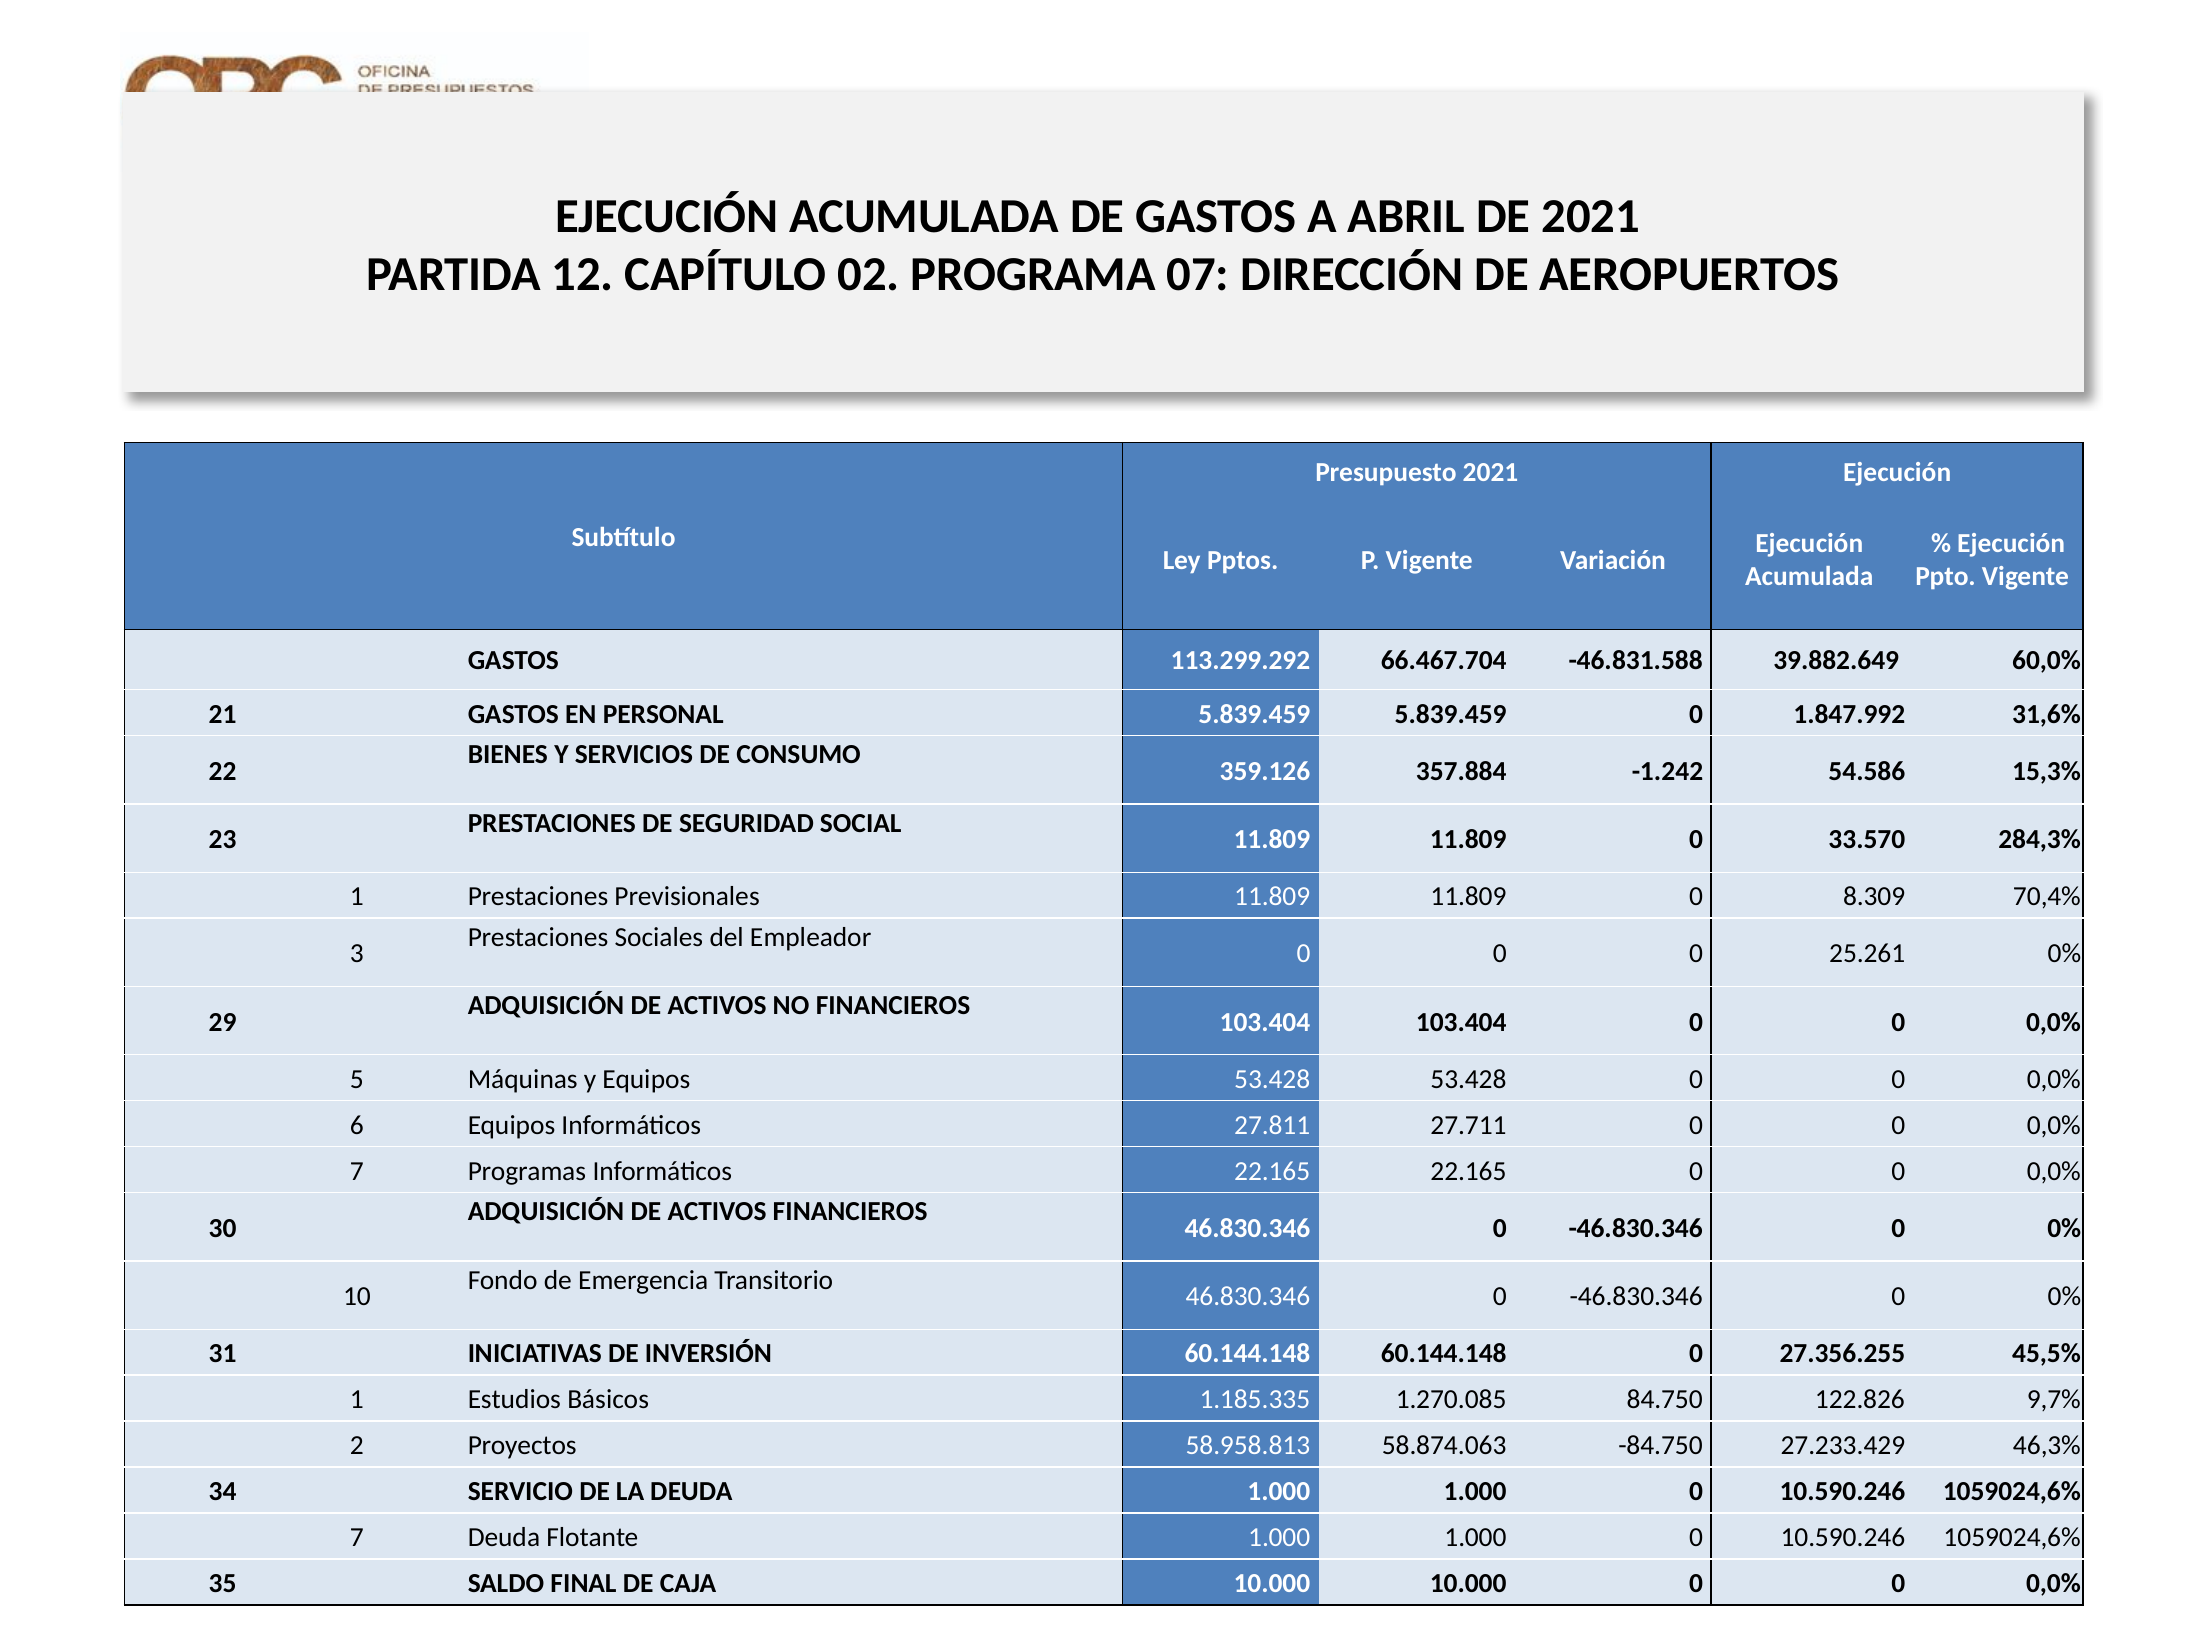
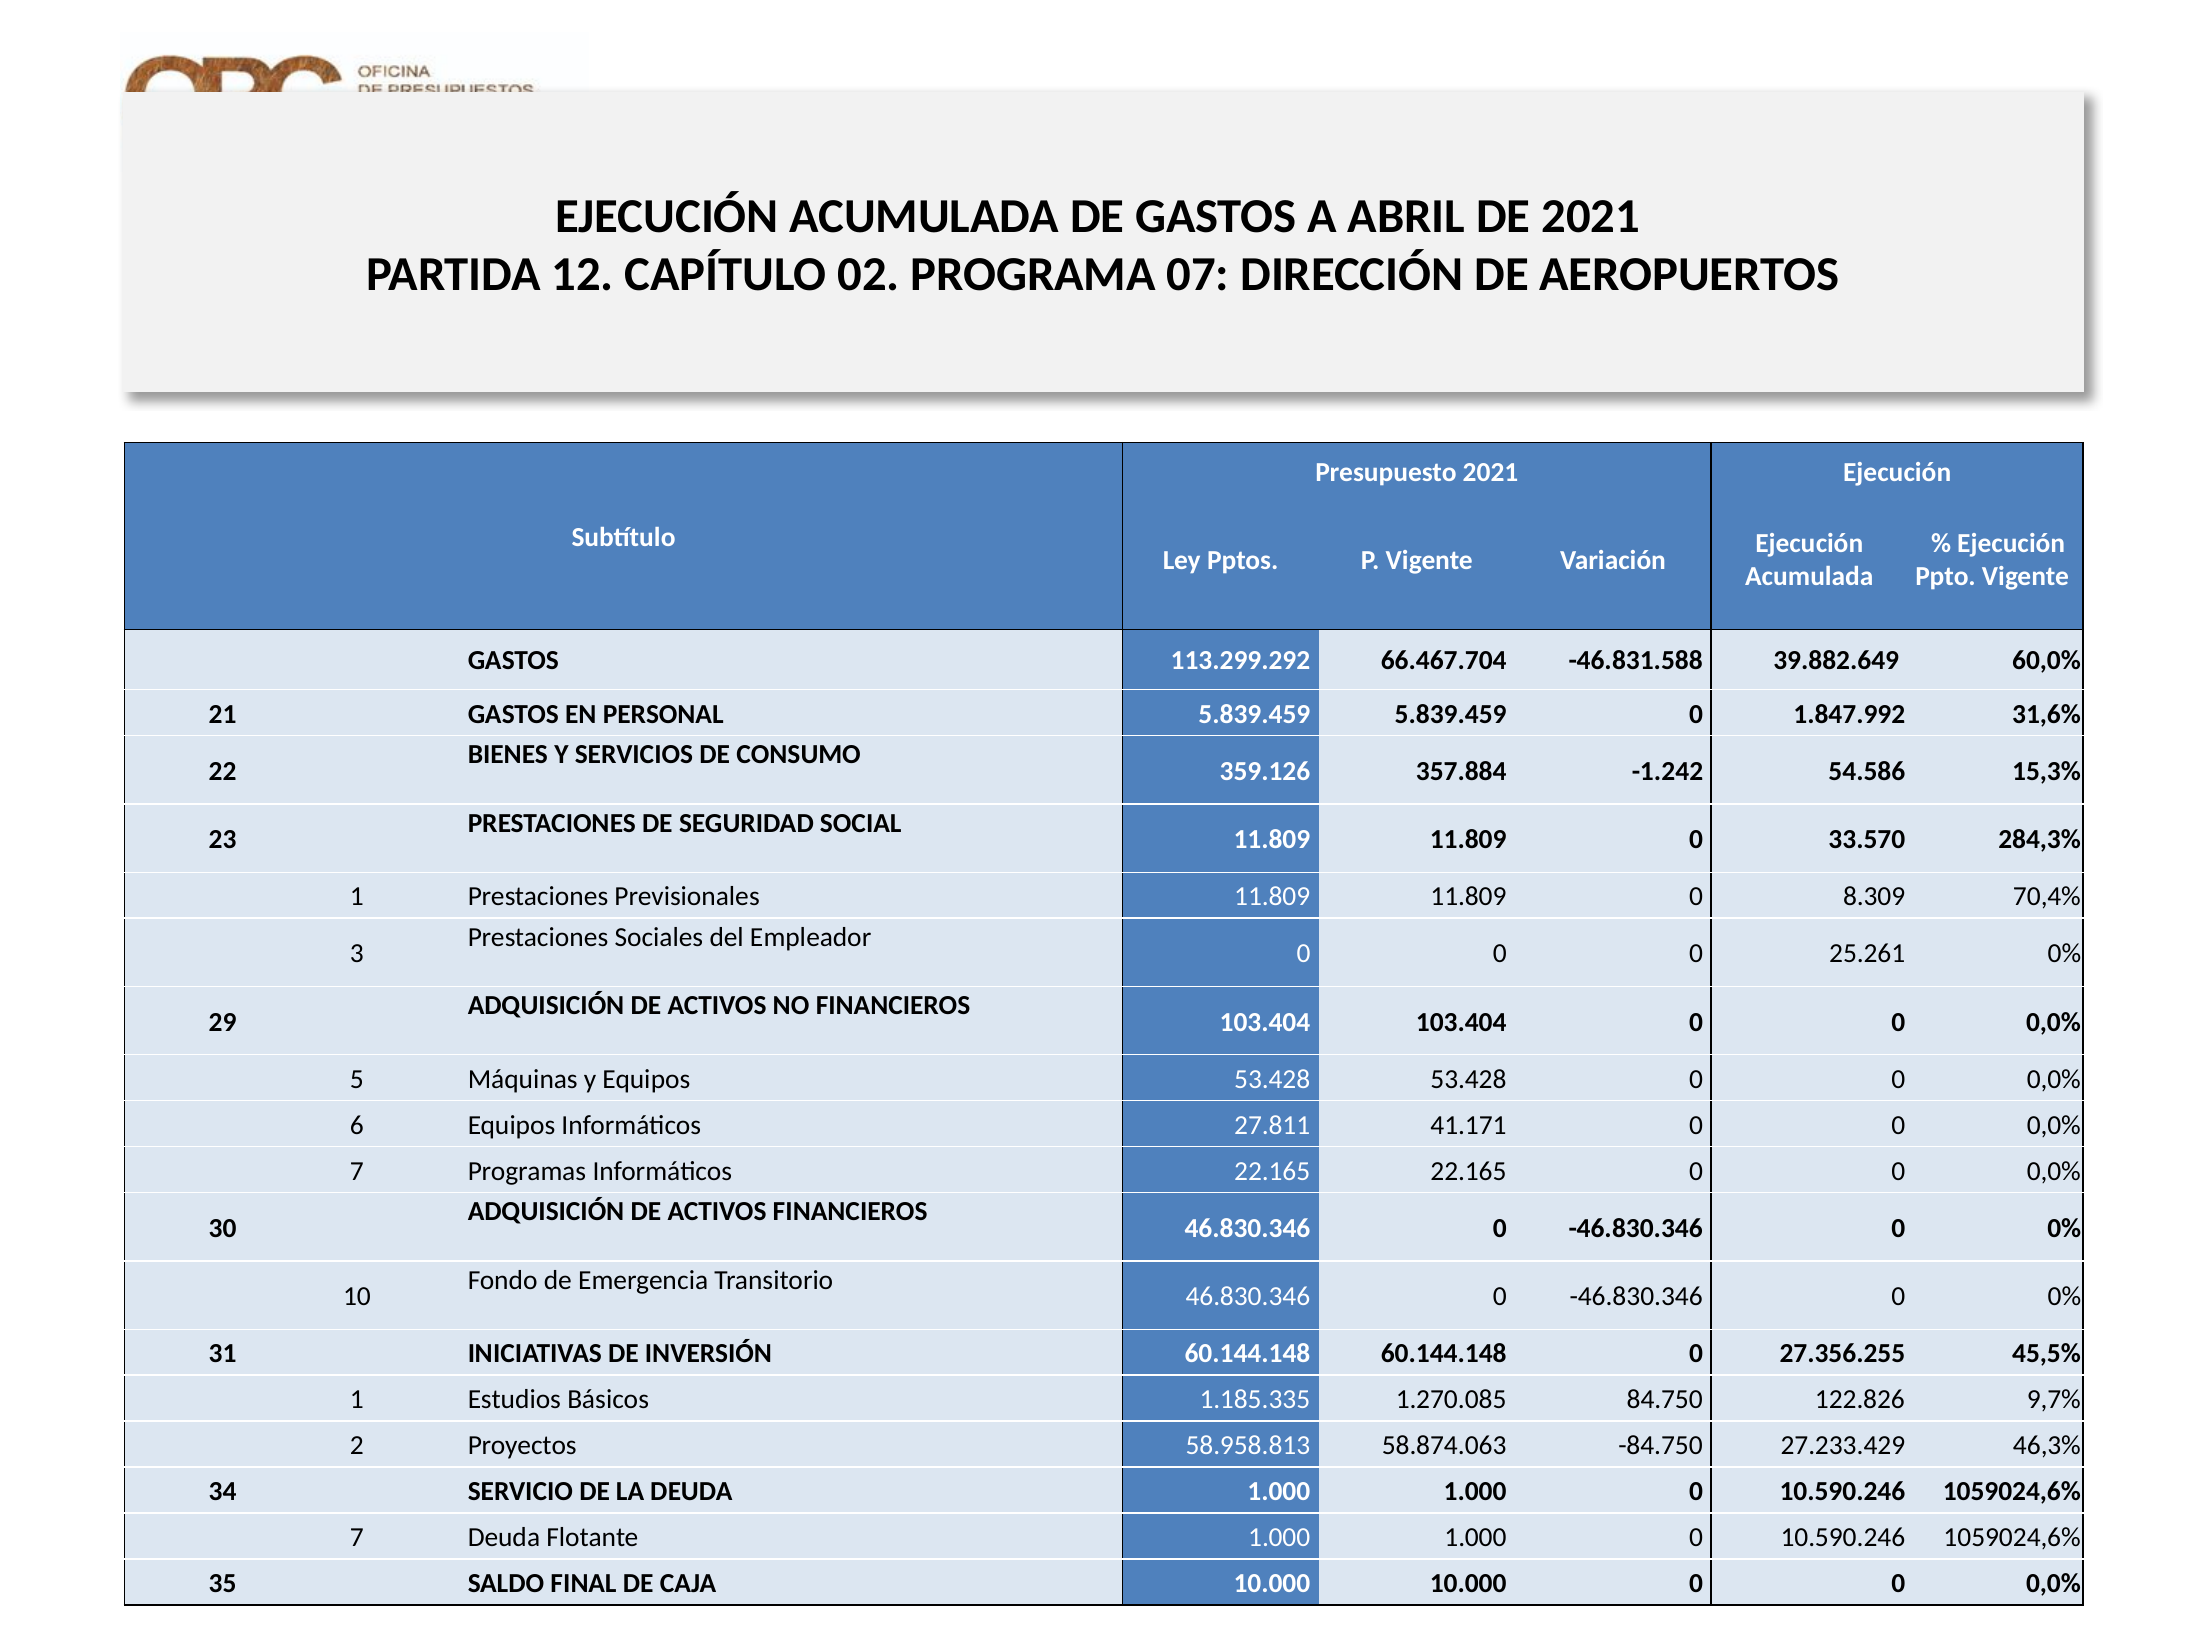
27.711: 27.711 -> 41.171 (1468, 1125)
